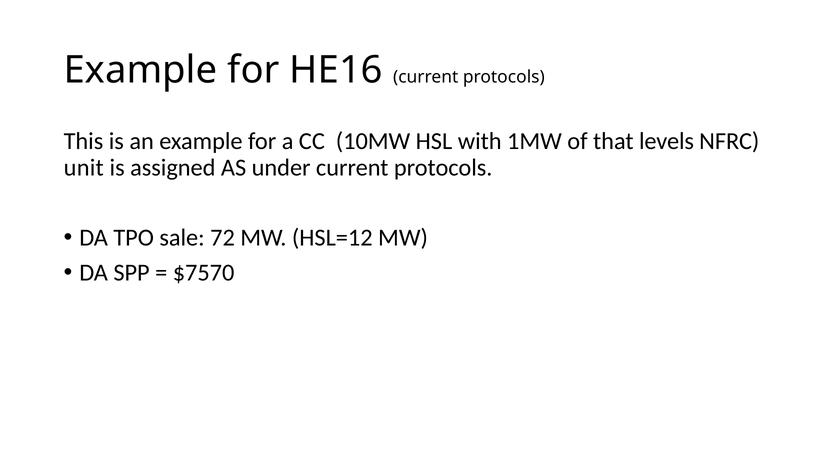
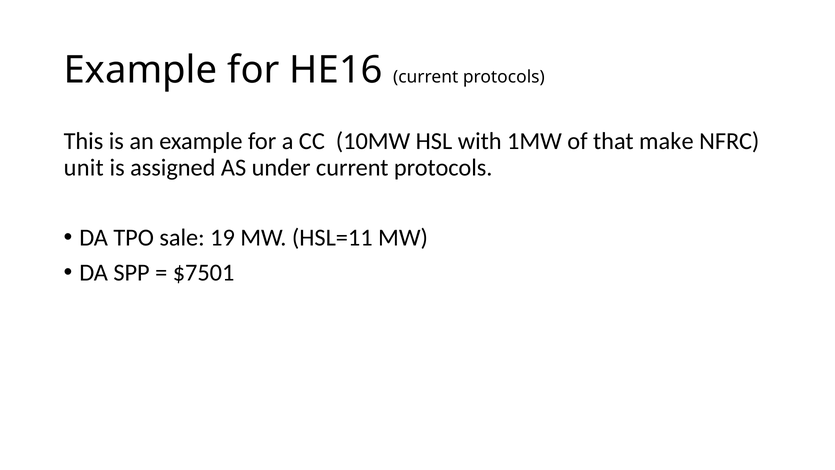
levels: levels -> make (666, 141)
72: 72 -> 19 (223, 238)
HSL=12: HSL=12 -> HSL=11 (332, 238)
$7570: $7570 -> $7501 (204, 273)
